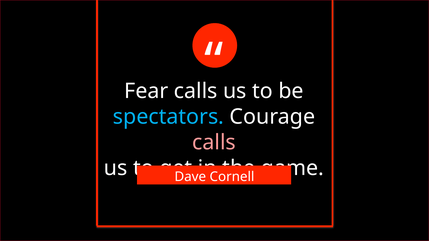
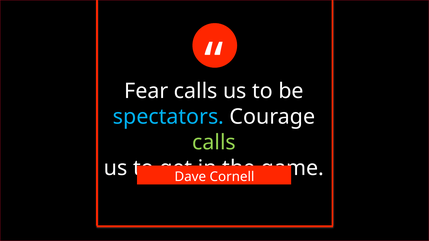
calls colour: pink -> light green (214, 143)
